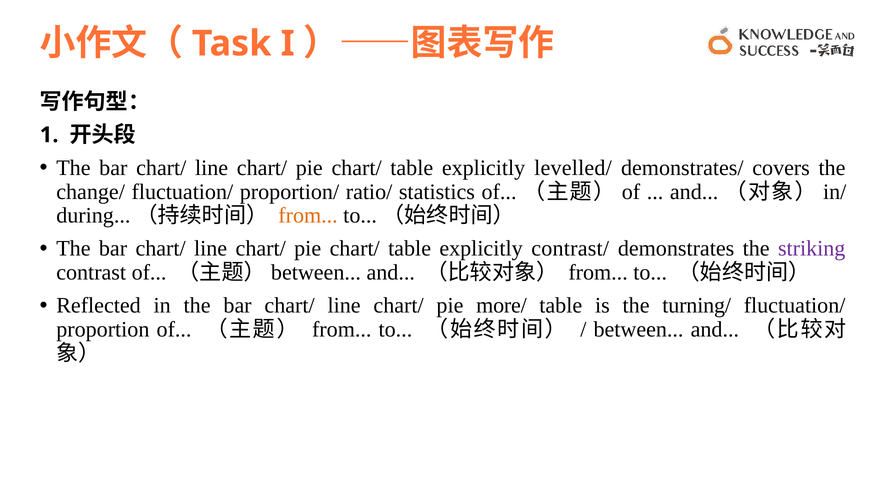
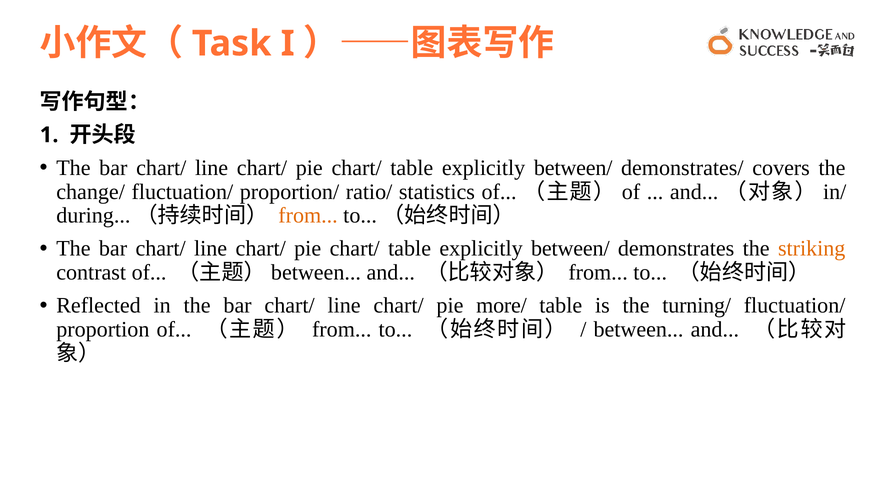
levelled/: levelled/ -> between/ (573, 168)
contrast/: contrast/ -> between/ (570, 249)
striking colour: purple -> orange (812, 249)
